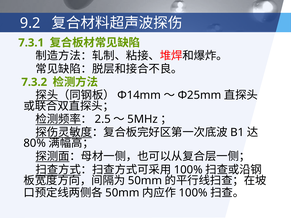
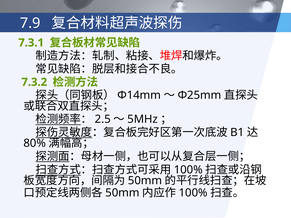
9.2: 9.2 -> 7.9 (30, 23)
